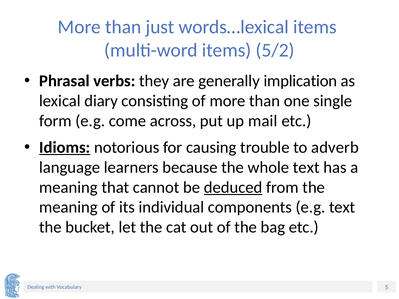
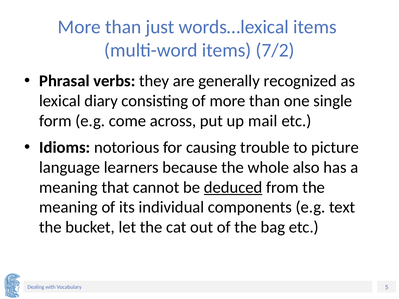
5/2: 5/2 -> 7/2 (275, 50)
implication: implication -> recognized (300, 81)
Idioms underline: present -> none (65, 148)
adverb: adverb -> picture (335, 148)
whole text: text -> also (306, 167)
